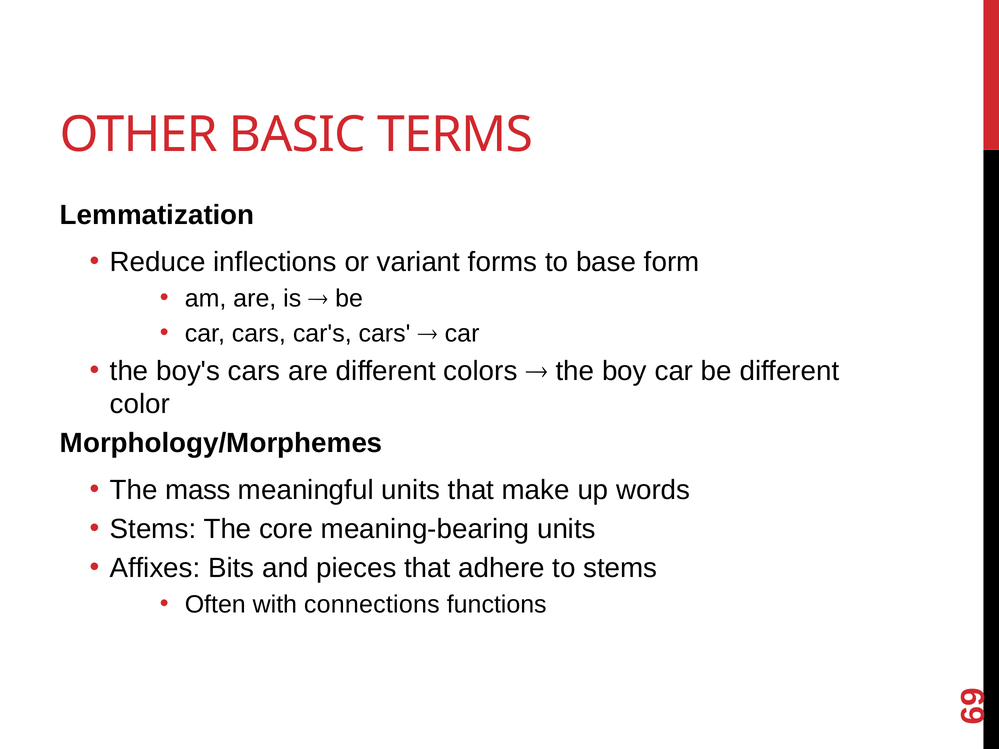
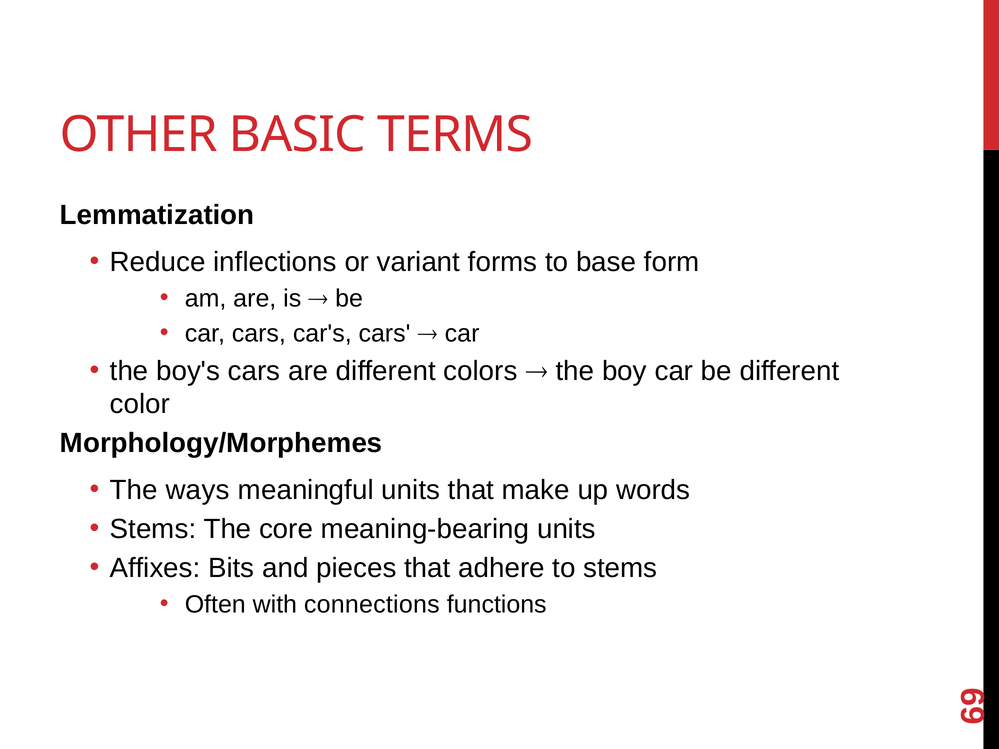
mass: mass -> ways (198, 490)
